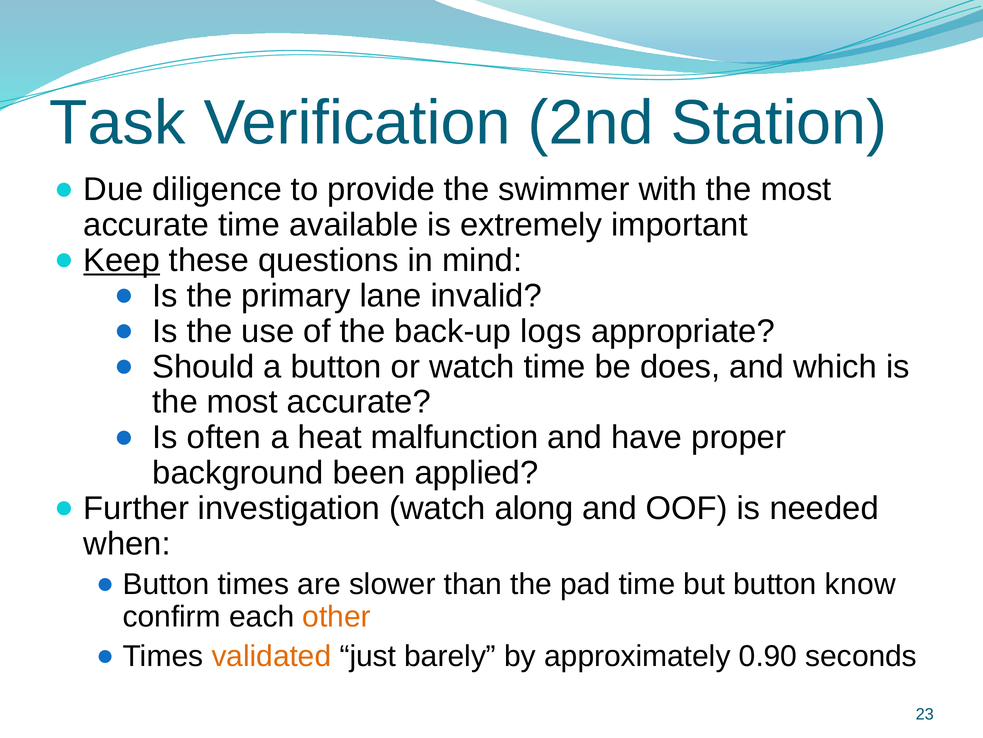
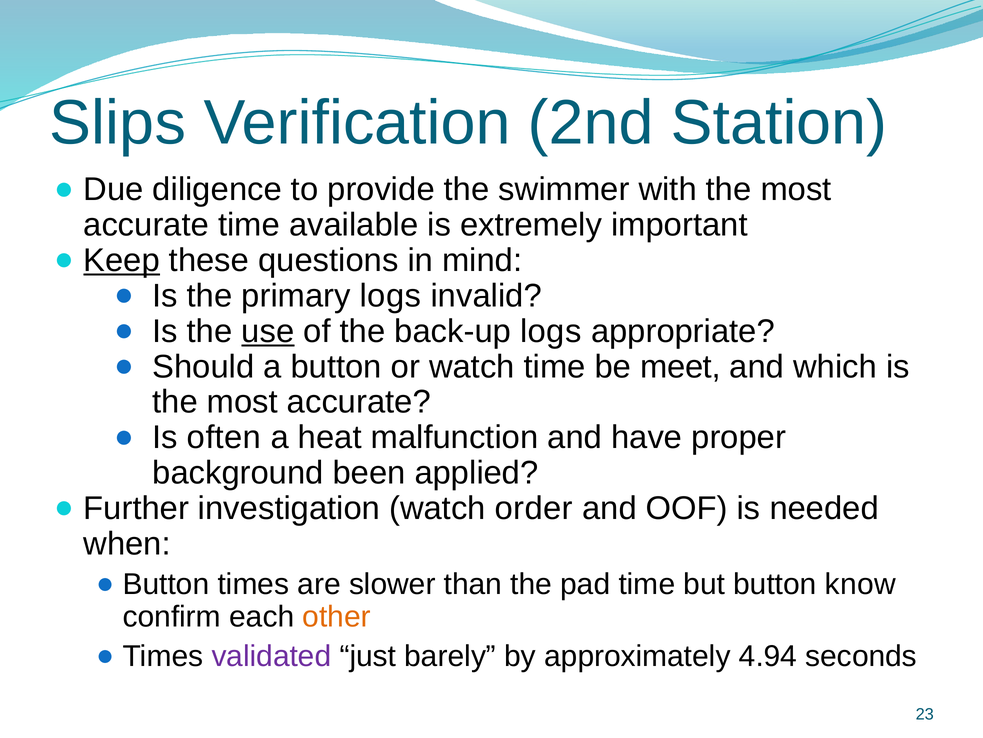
Task: Task -> Slips (118, 123)
primary lane: lane -> logs (390, 296)
use underline: none -> present (268, 331)
does: does -> meet (680, 366)
along: along -> order (534, 508)
validated colour: orange -> purple (271, 656)
0.90: 0.90 -> 4.94 (768, 656)
